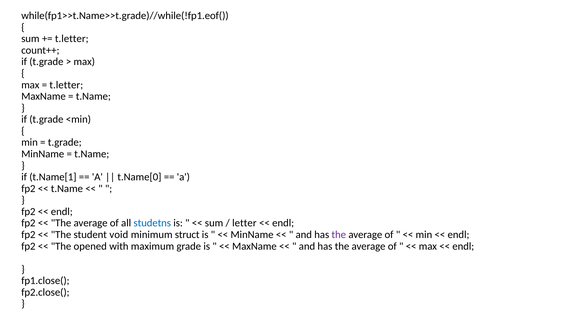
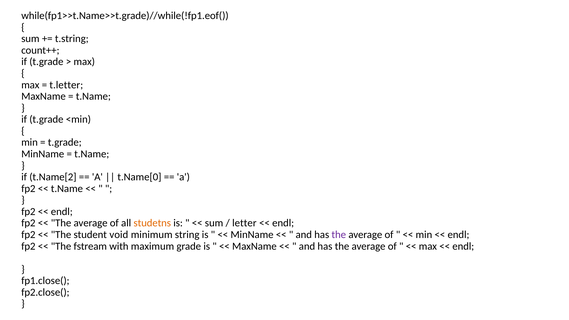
t.letter: t.letter -> t.string (72, 39)
t.Name[1: t.Name[1 -> t.Name[2 (53, 177)
studetns colour: blue -> orange (152, 223)
struct: struct -> string (187, 235)
opened: opened -> fstream (90, 246)
